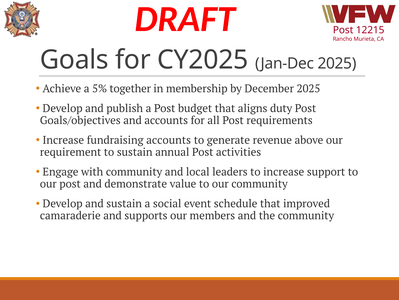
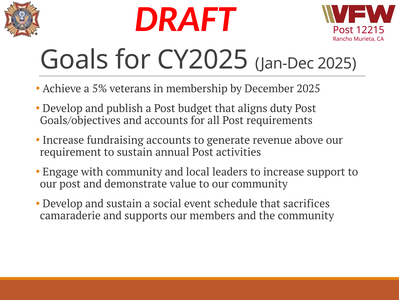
together: together -> veterans (130, 88)
improved: improved -> sacrifices (306, 203)
